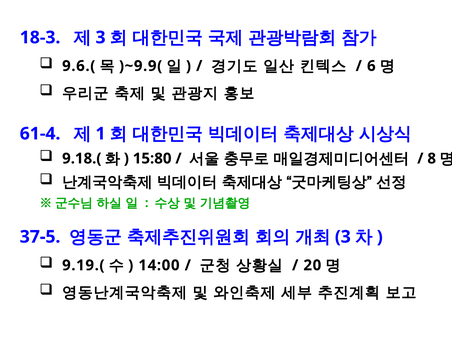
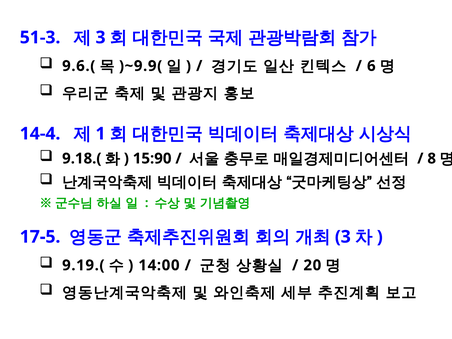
18-3: 18-3 -> 51-3 (40, 37)
61-4: 61-4 -> 14-4 (40, 134)
15:80: 15:80 -> 15:90 (152, 158)
37-5: 37-5 -> 17-5 (40, 237)
